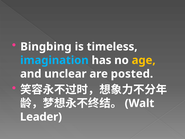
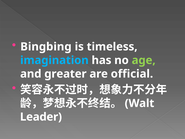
age colour: yellow -> light green (144, 60)
unclear: unclear -> greater (65, 74)
posted: posted -> official (132, 74)
